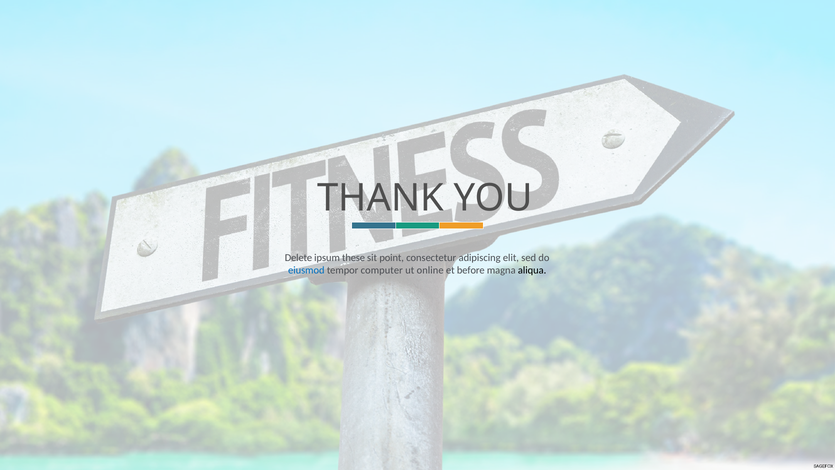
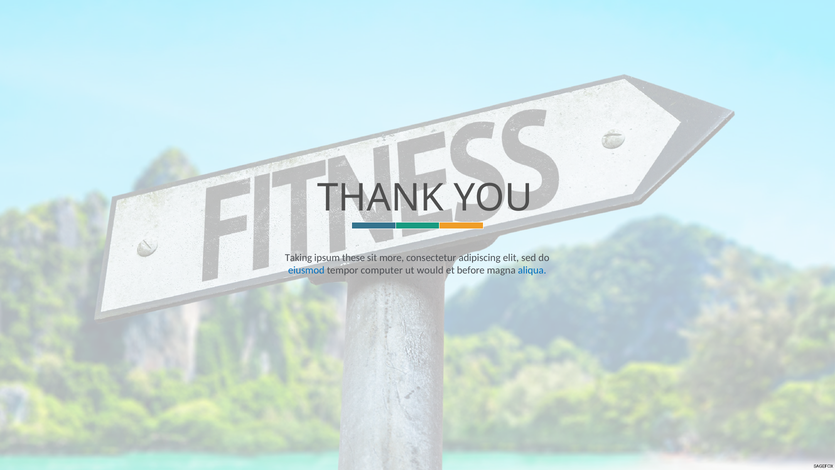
Delete: Delete -> Taking (299, 258)
point: point -> more (392, 258)
online: online -> would (430, 270)
aliqua colour: black -> blue (532, 270)
